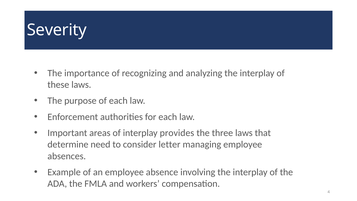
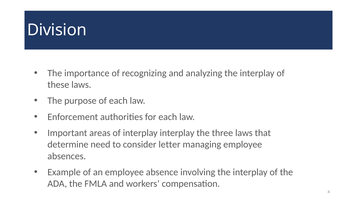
Severity: Severity -> Division (57, 30)
interplay provides: provides -> interplay (177, 133)
